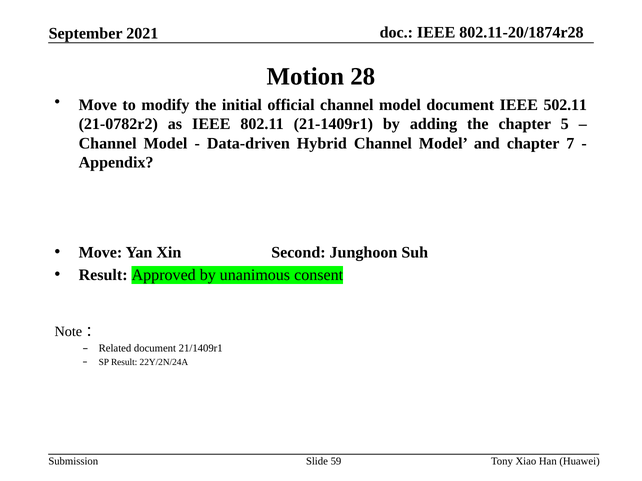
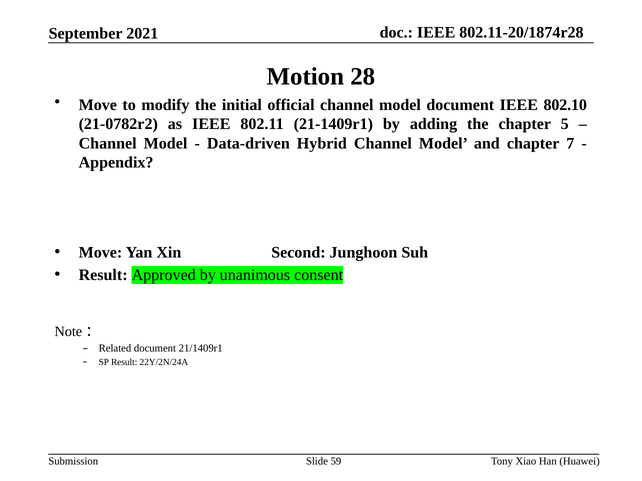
502.11: 502.11 -> 802.10 (565, 105)
